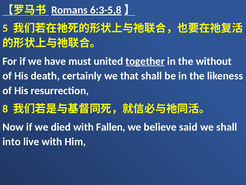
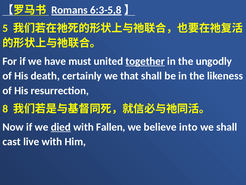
without: without -> ungodly (214, 61)
died underline: none -> present (61, 127)
said: said -> into (188, 127)
into: into -> cast (12, 141)
